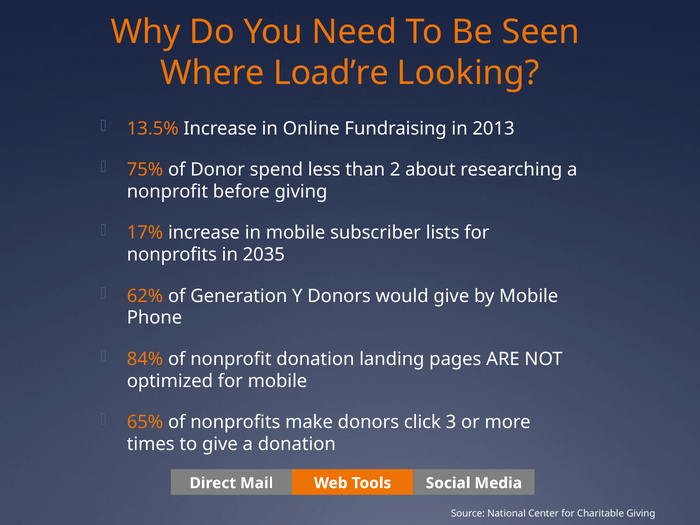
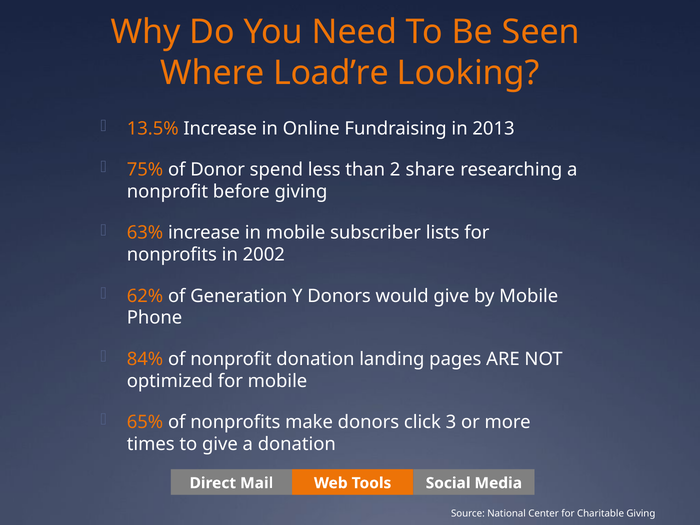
about: about -> share (430, 170)
17%: 17% -> 63% (145, 233)
2035: 2035 -> 2002 (264, 255)
